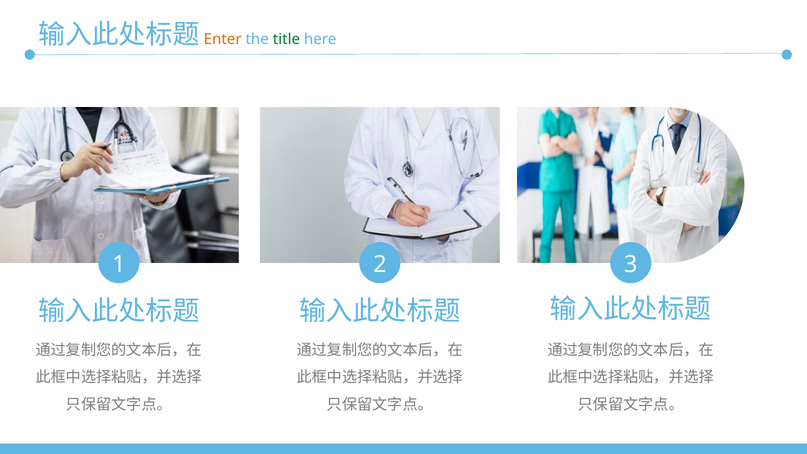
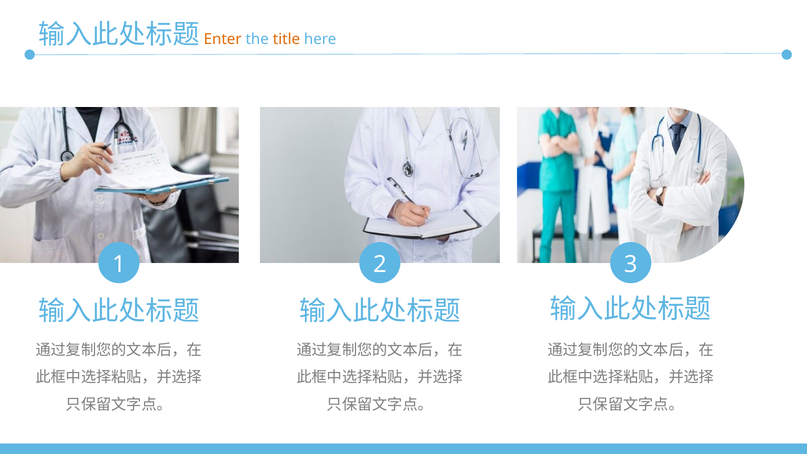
title colour: green -> orange (286, 39)
